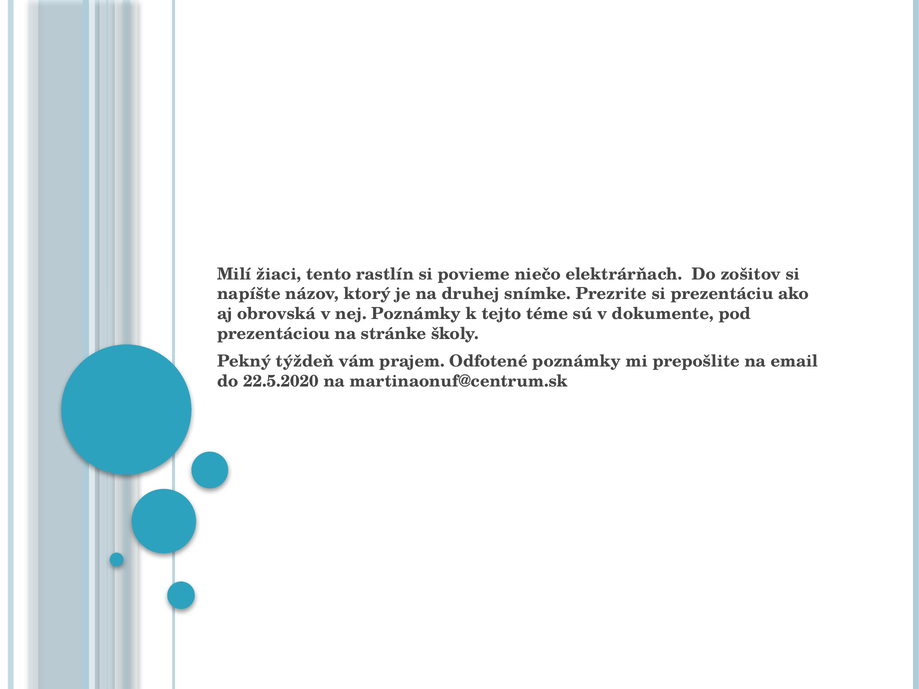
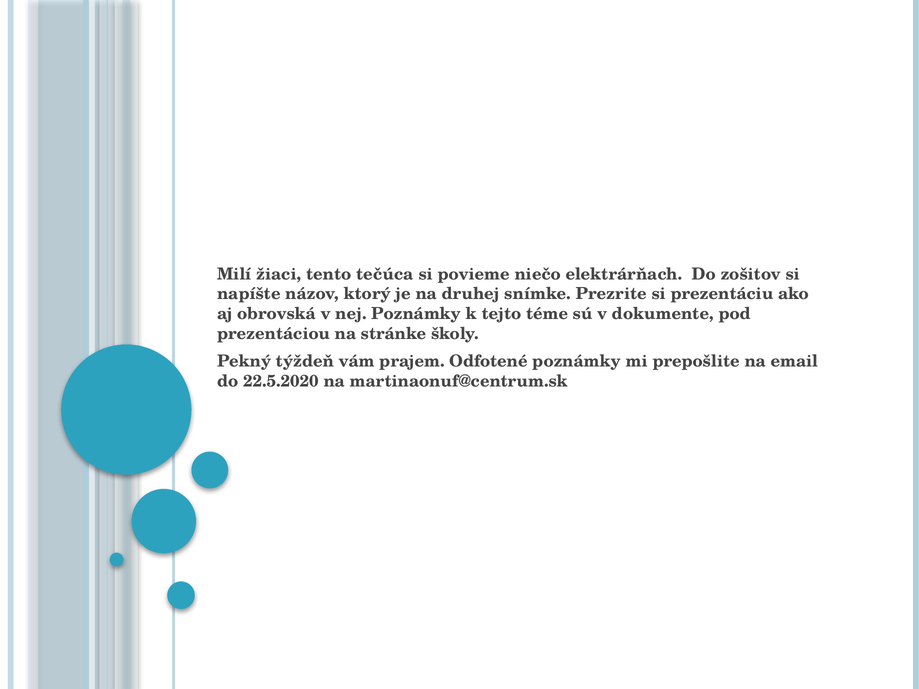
rastlín: rastlín -> tečúca (385, 274)
